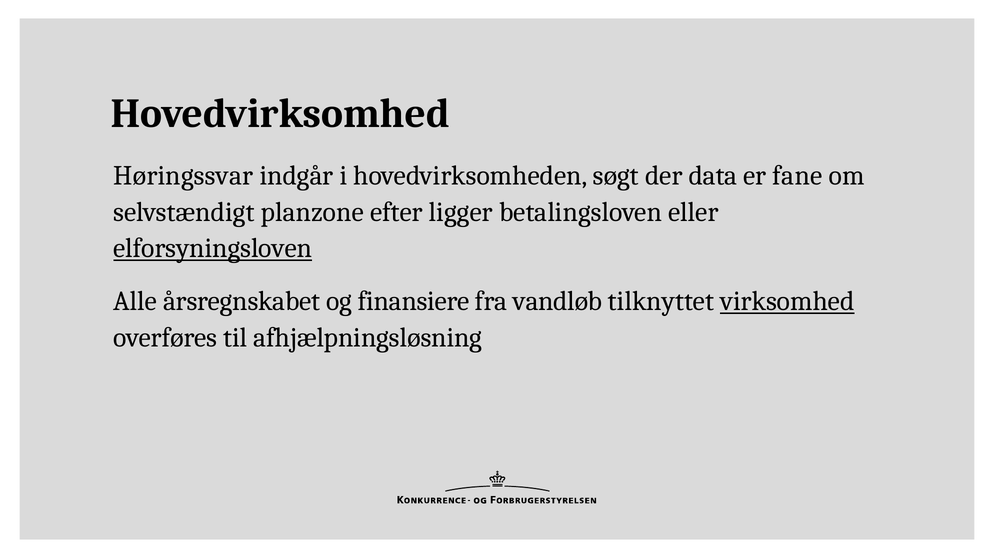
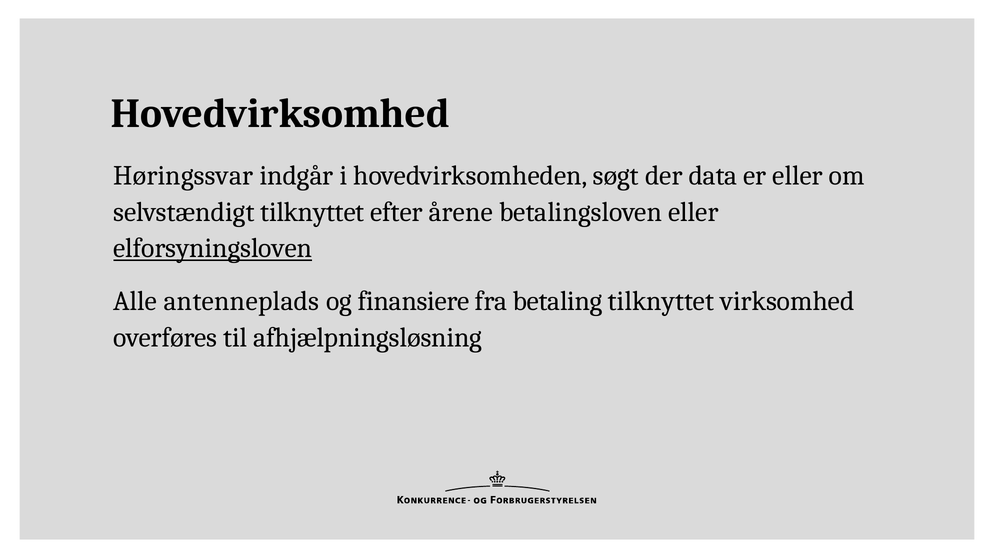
er fane: fane -> eller (798, 176)
selvstændigt planzone: planzone -> tilknyttet (312, 212)
ligger: ligger -> årene (461, 212)
årsregnskabet: årsregnskabet -> antenneplads (241, 301)
vandløb: vandløb -> betaling (558, 301)
virksomhed underline: present -> none (787, 301)
